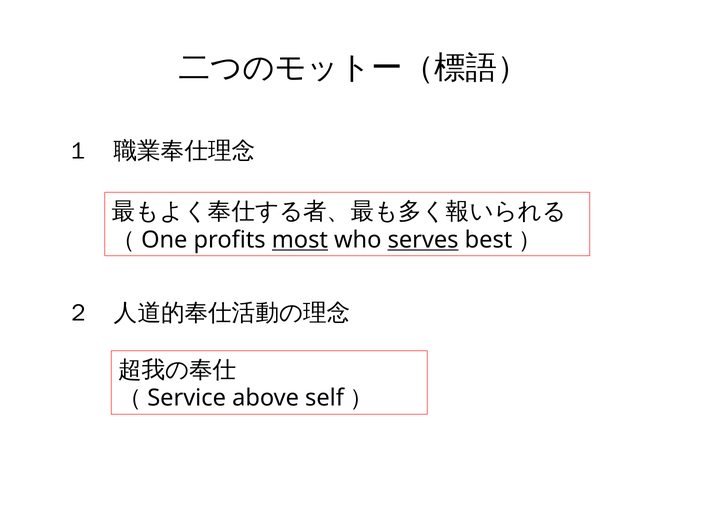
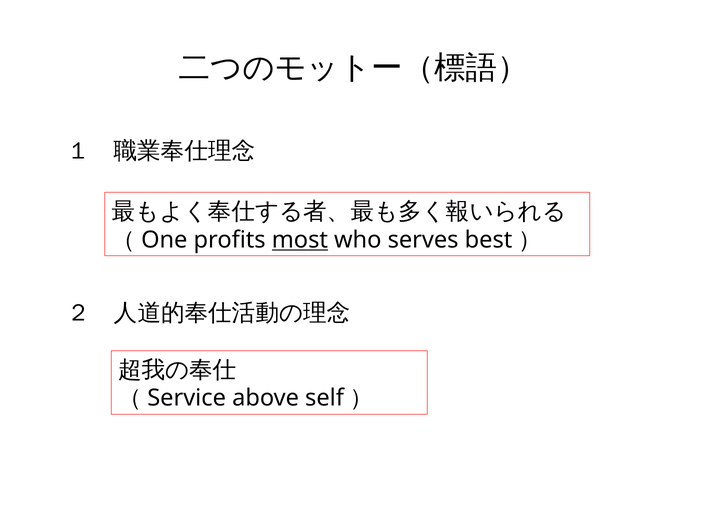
serves underline: present -> none (423, 240)
